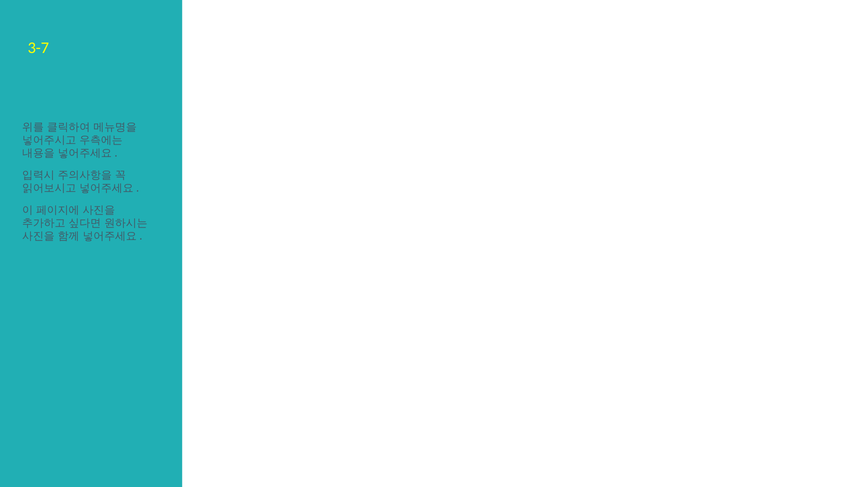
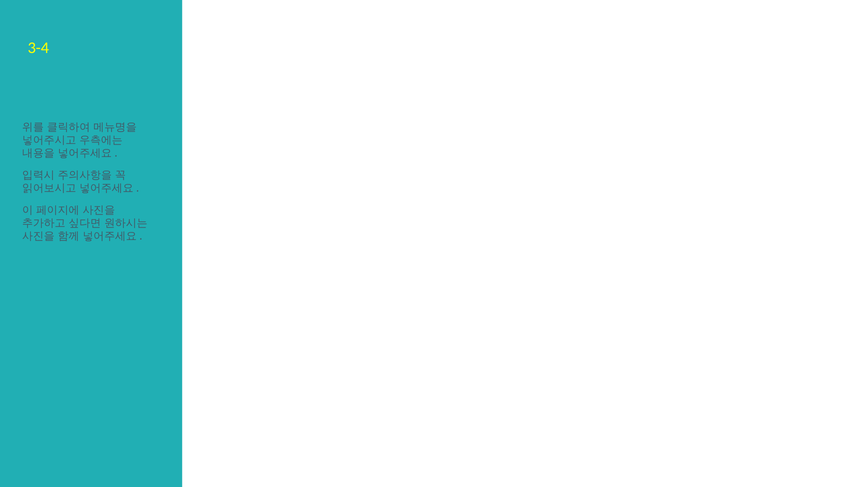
3-7: 3-7 -> 3-4 (38, 48)
